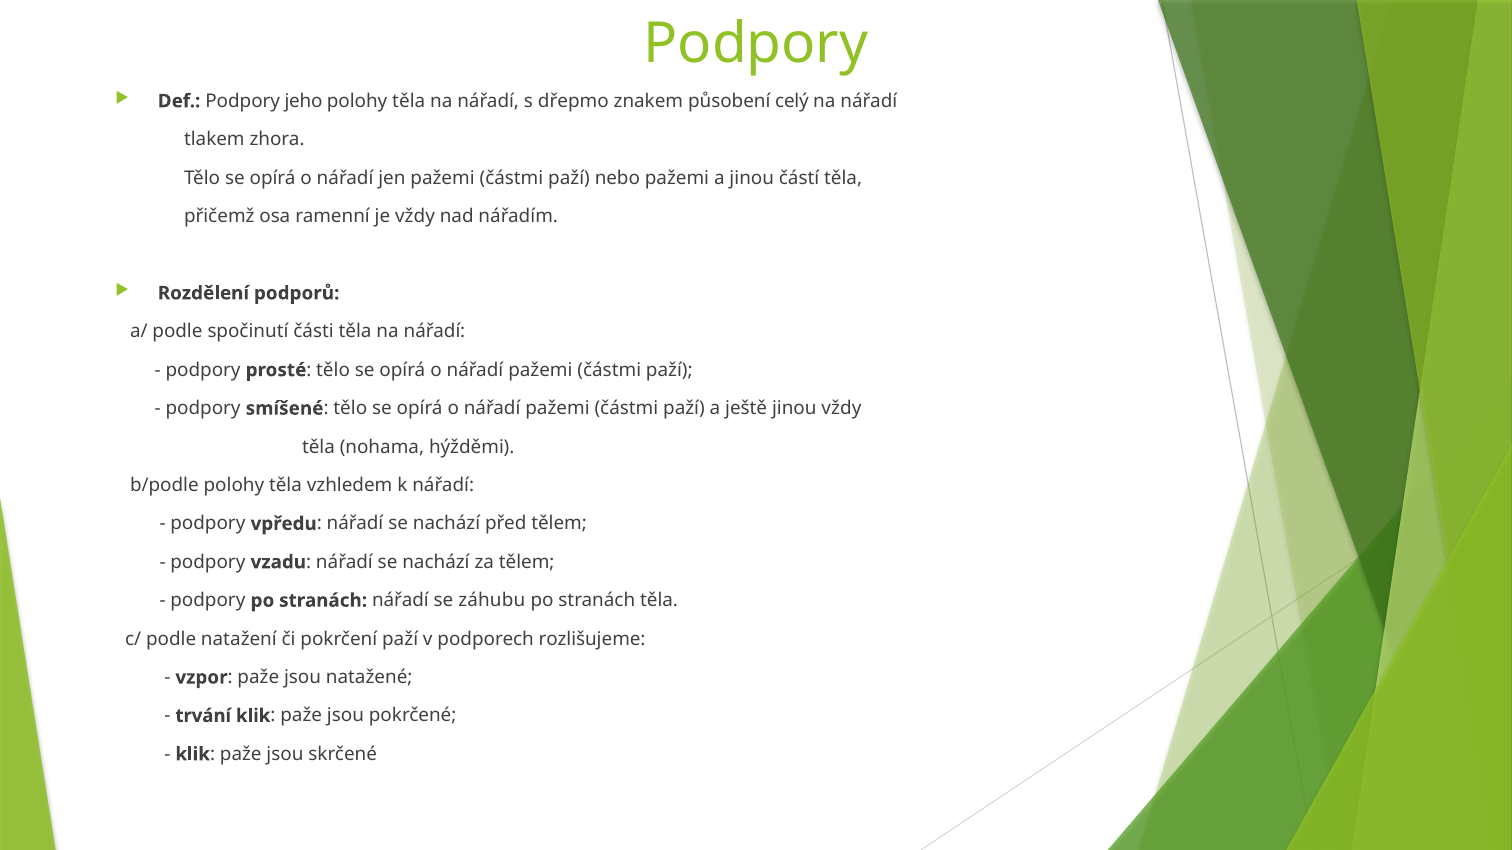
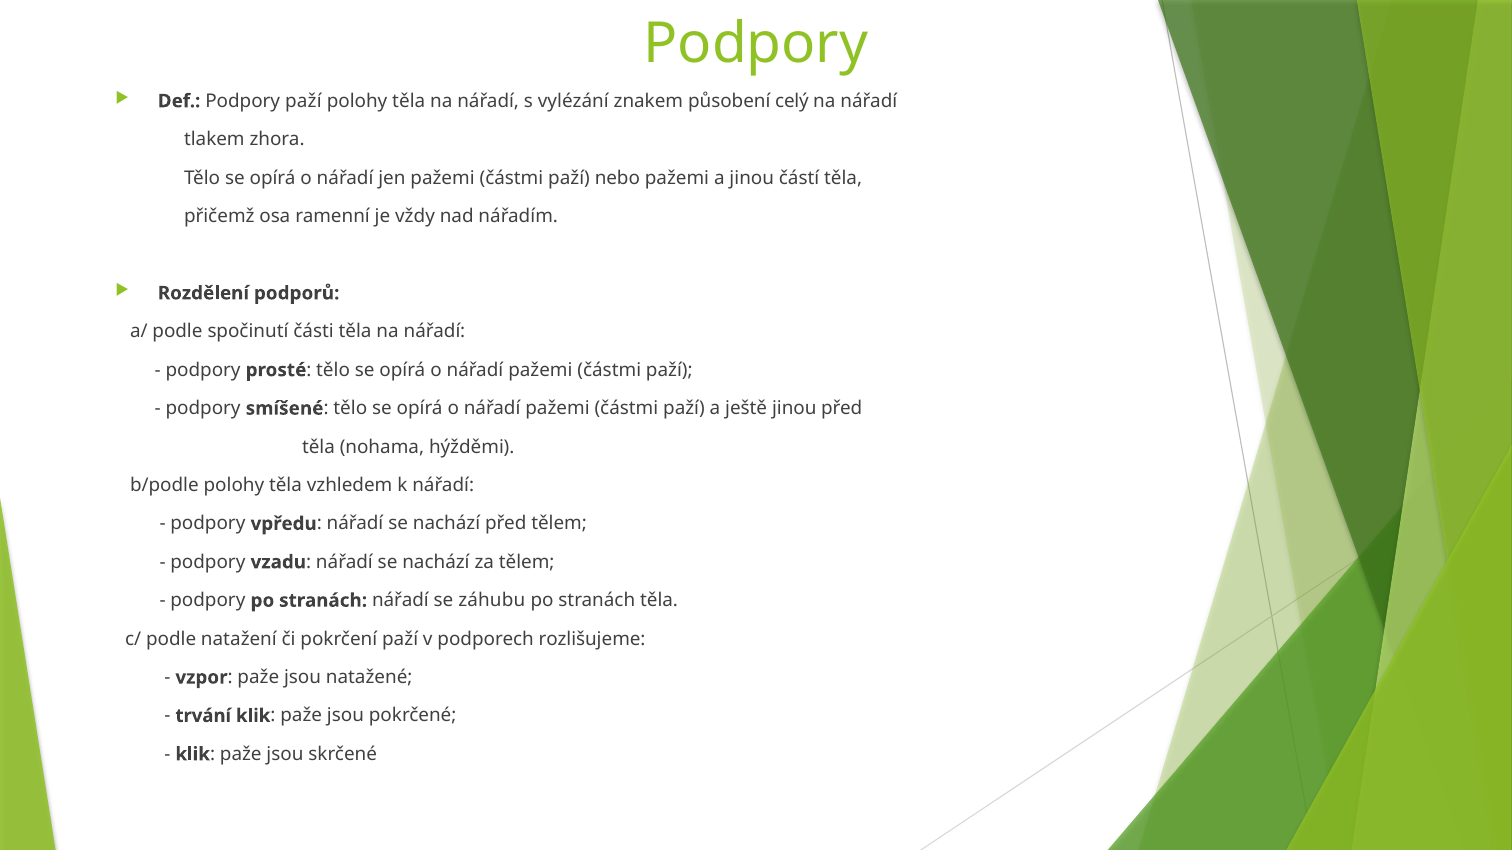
Podpory jeho: jeho -> paží (303, 101)
dřepmo: dřepmo -> vylézání (573, 101)
jinou vždy: vždy -> před (842, 409)
